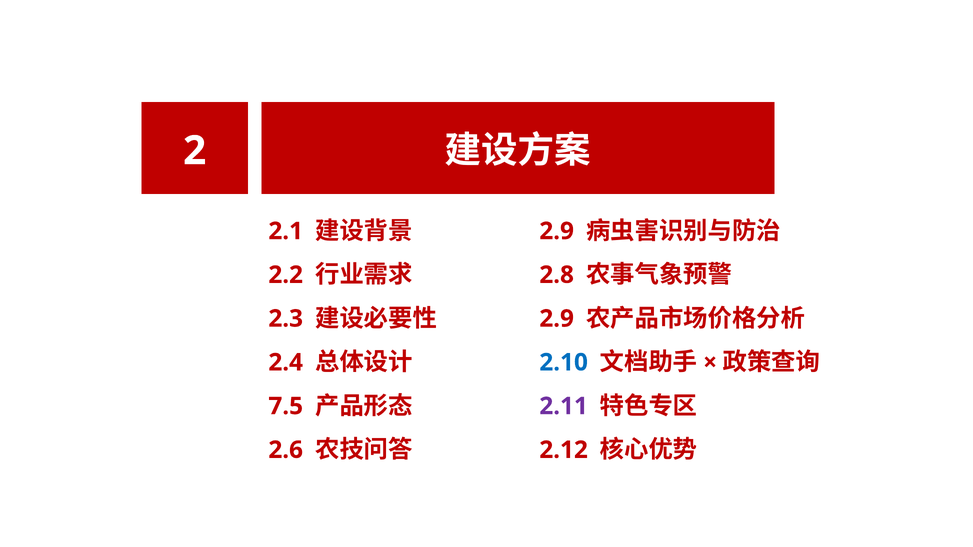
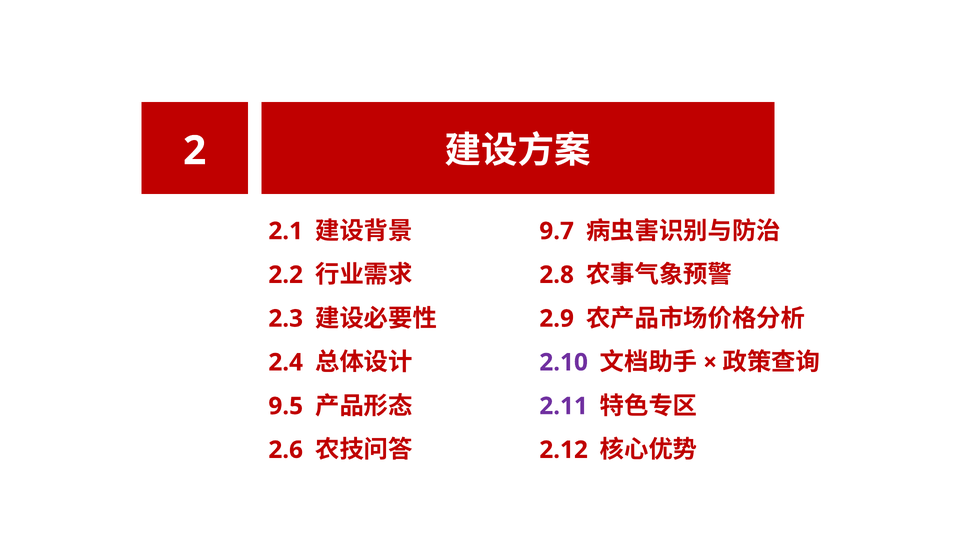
2.9: 2.9 -> 9.7 (557, 231)
2.10 colour: blue -> purple (564, 363)
7.5: 7.5 -> 9.5 (286, 406)
